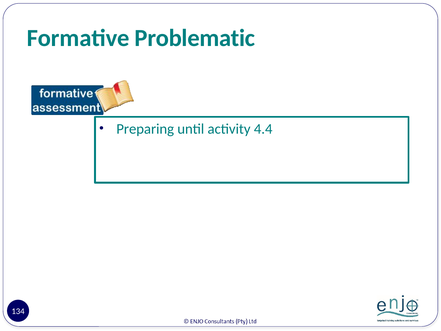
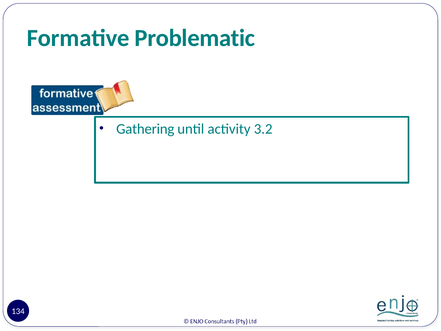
Preparing: Preparing -> Gathering (145, 129)
4.4: 4.4 -> 3.2 (263, 129)
